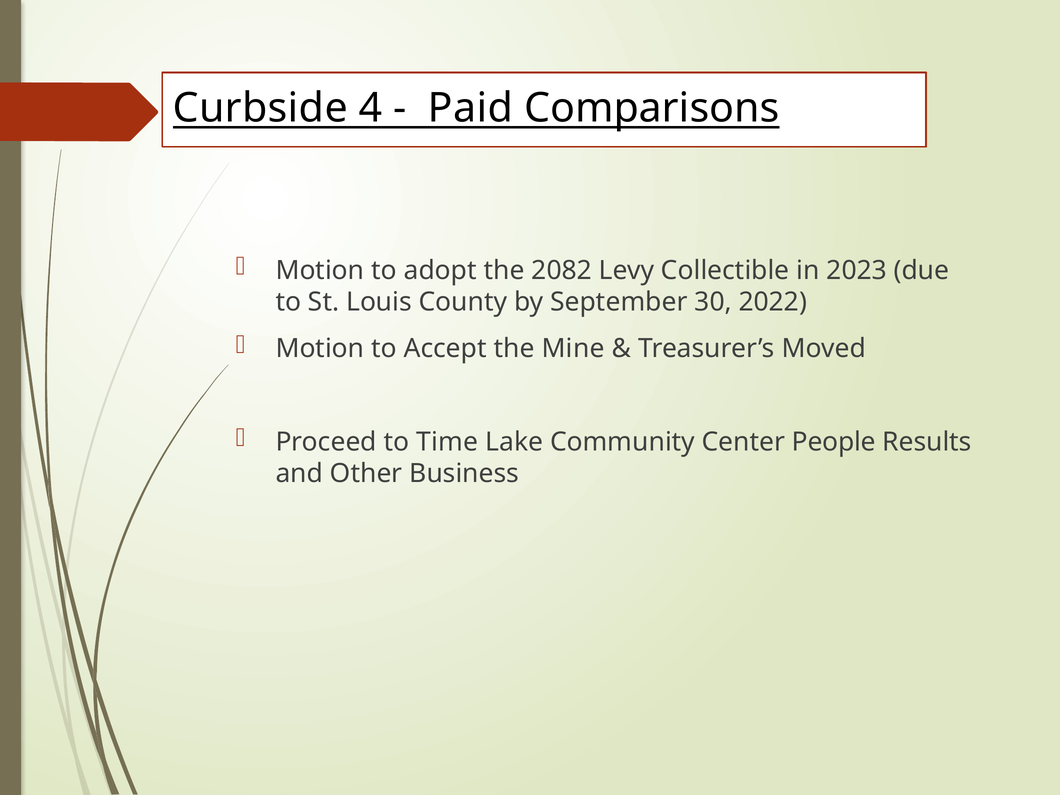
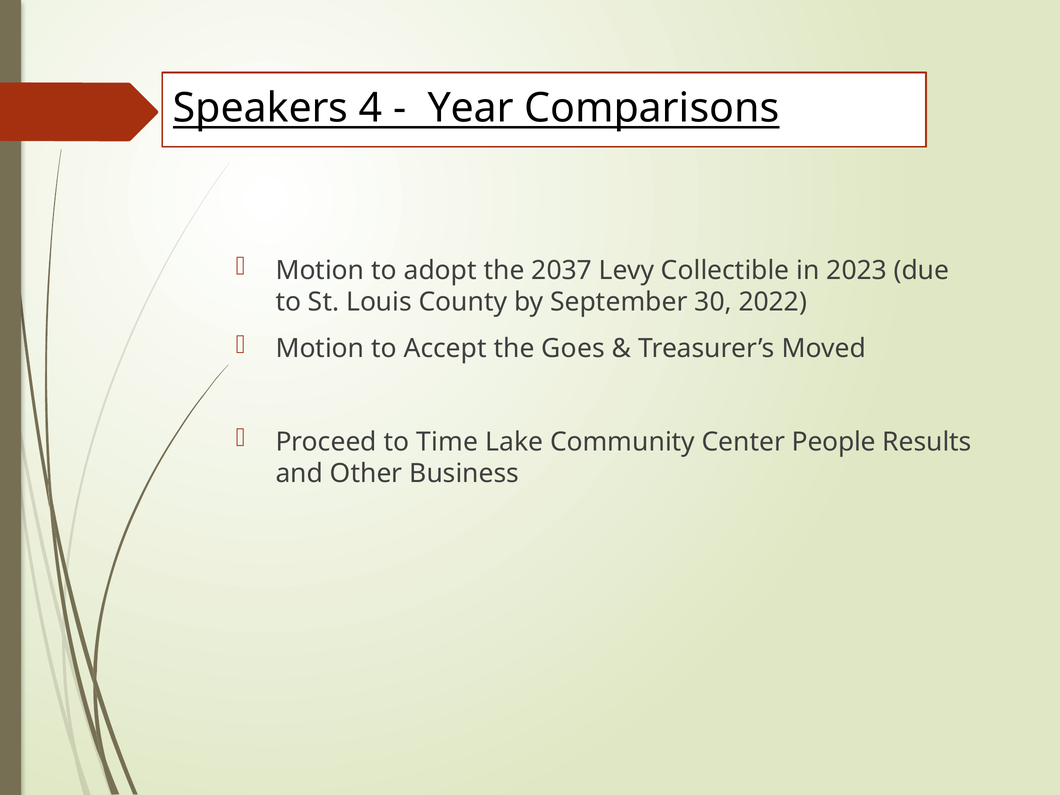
Curbside: Curbside -> Speakers (261, 108)
Paid: Paid -> Year (471, 108)
2082: 2082 -> 2037 (562, 270)
Mine: Mine -> Goes (573, 349)
